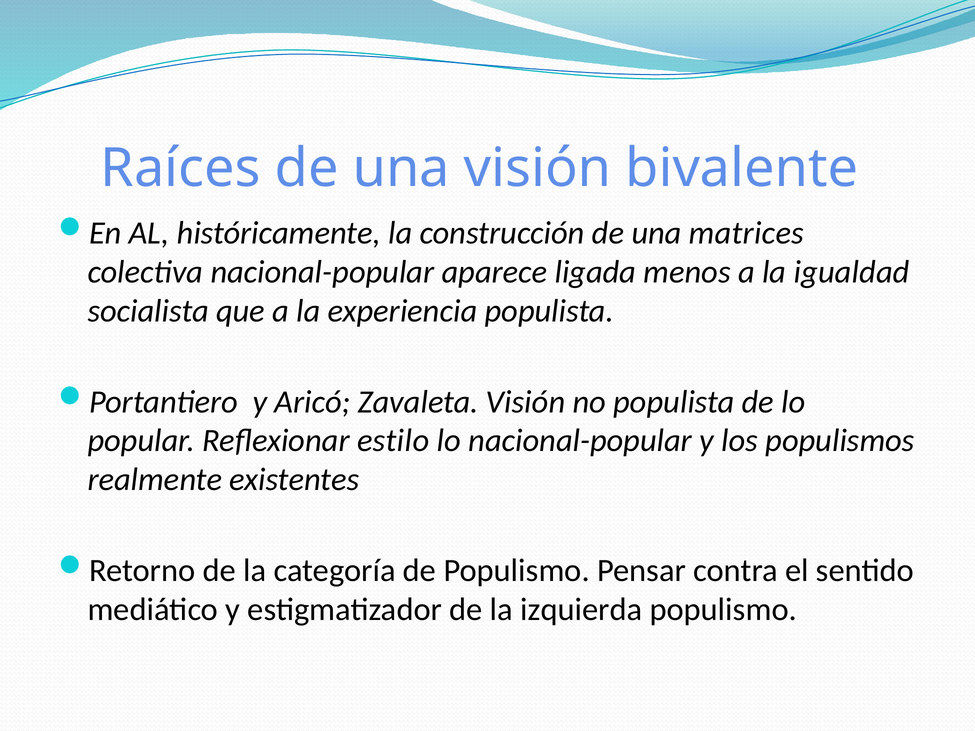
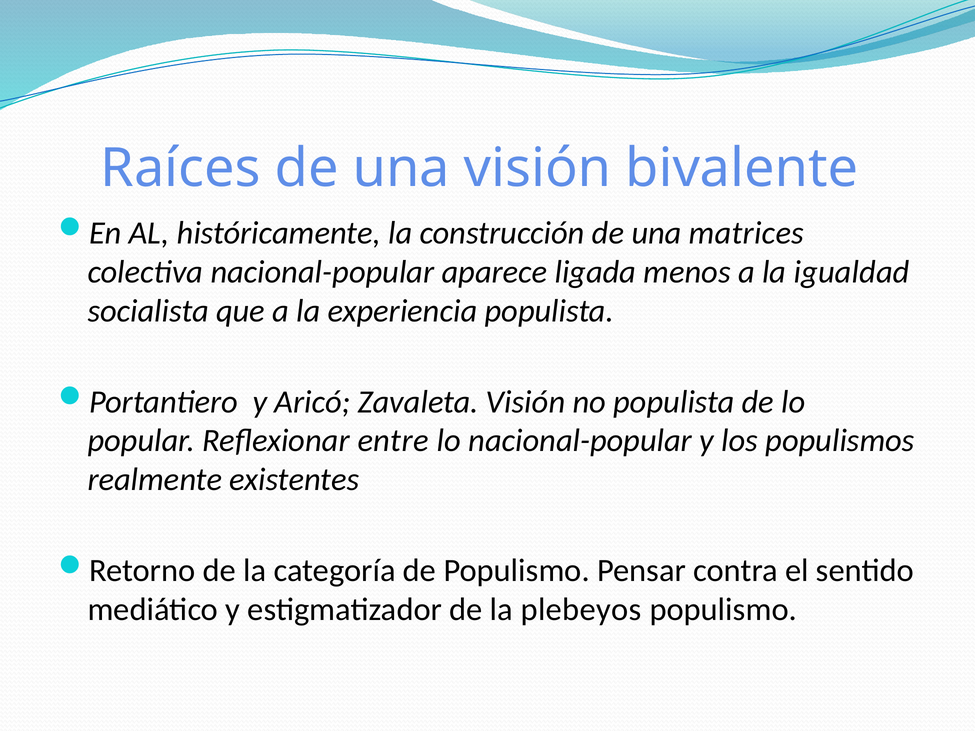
estilo: estilo -> entre (393, 441)
izquierda: izquierda -> plebeyos (581, 610)
